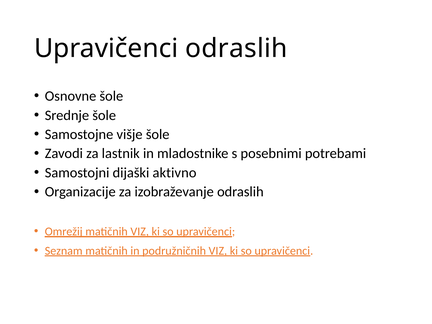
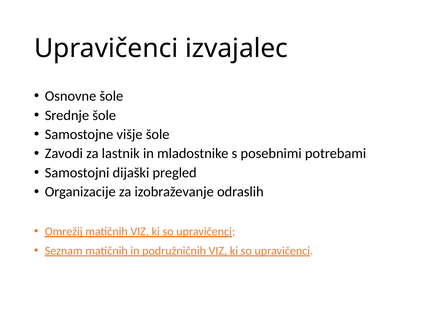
Upravičenci odraslih: odraslih -> izvajalec (237, 48)
aktivno: aktivno -> pregled (175, 173)
